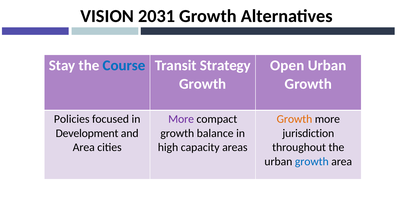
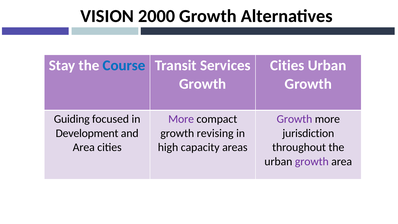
2031: 2031 -> 2000 (157, 16)
Strategy: Strategy -> Services (225, 66)
Open: Open -> Cities (287, 66)
Policies: Policies -> Guiding (72, 119)
Growth colour: orange -> purple (294, 119)
balance: balance -> revising (215, 133)
growth colour: blue -> purple (312, 162)
